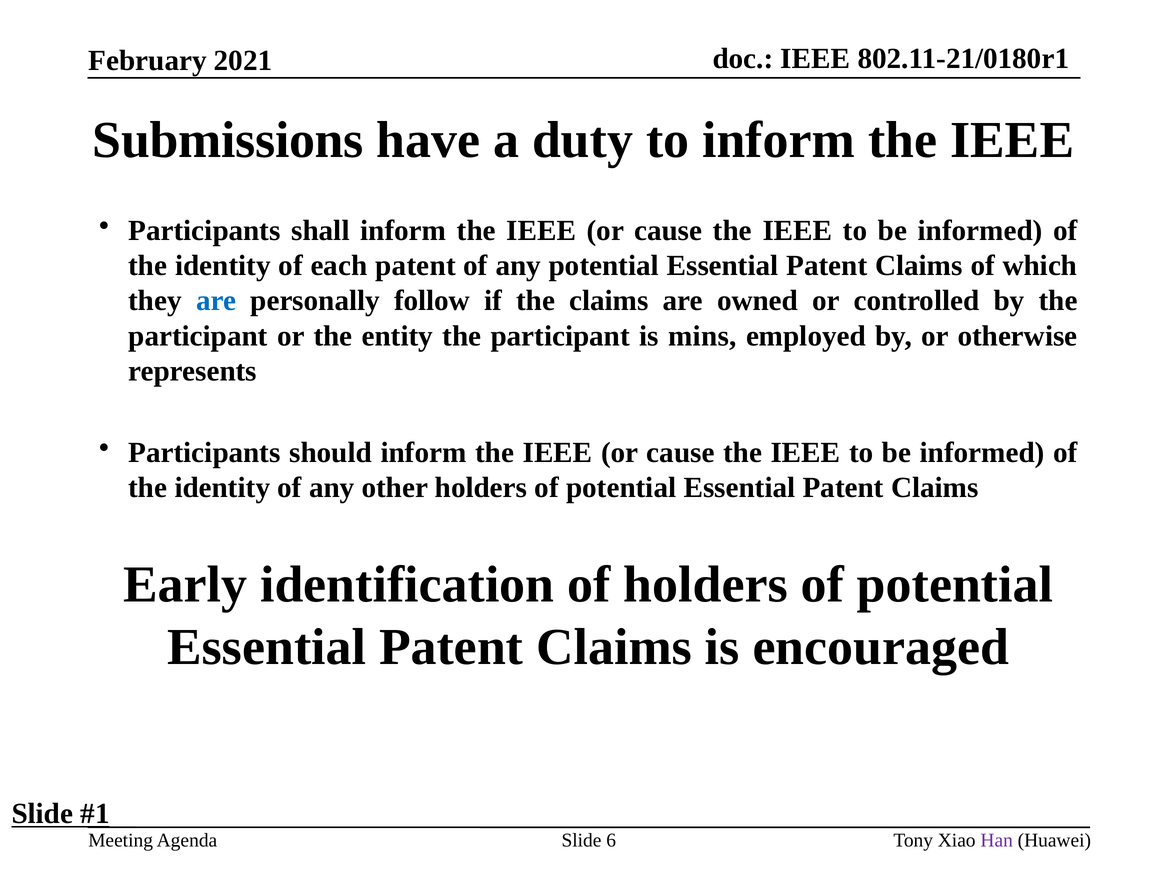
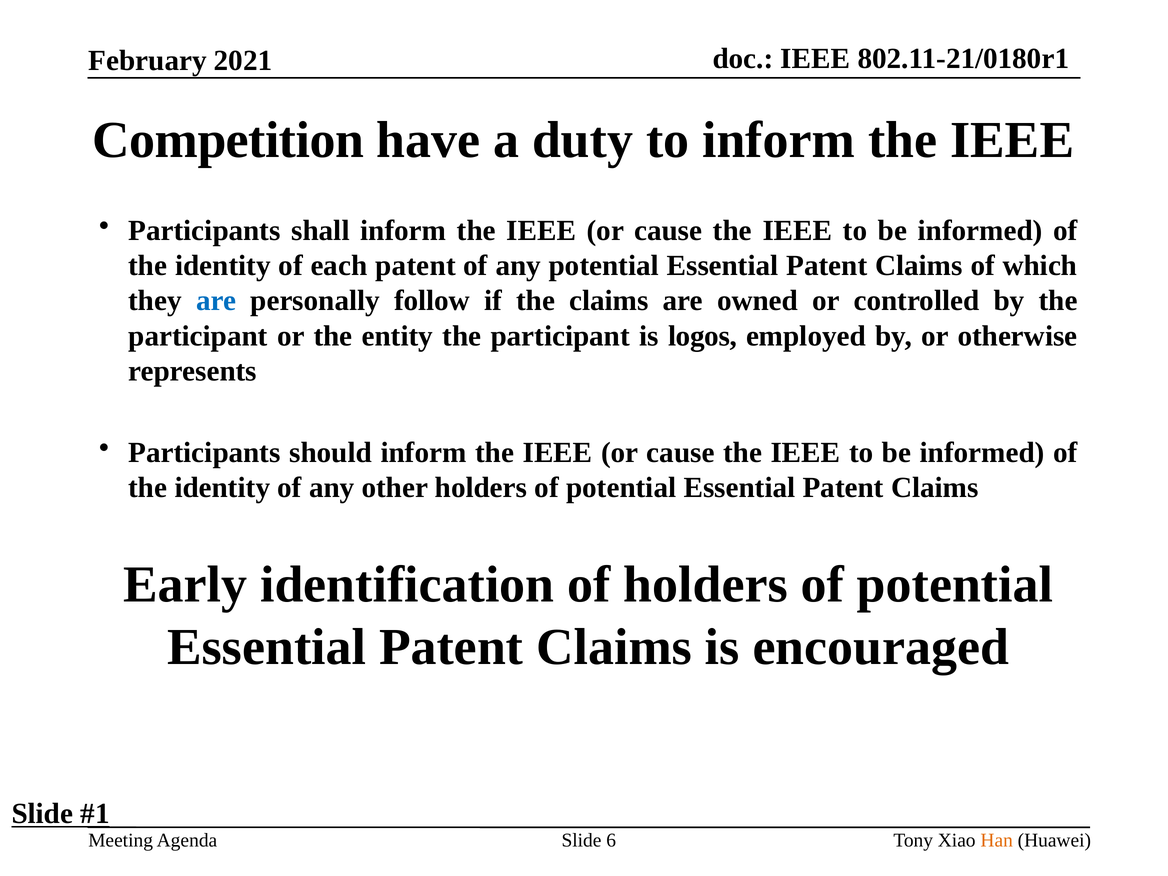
Submissions: Submissions -> Competition (228, 140)
mins: mins -> logos (703, 336)
Han colour: purple -> orange (997, 840)
